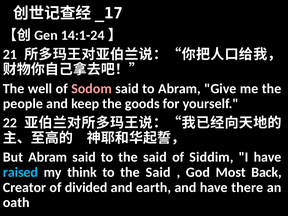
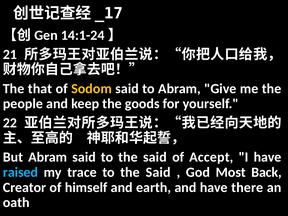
well: well -> that (40, 89)
Sodom colour: pink -> yellow (92, 89)
Siddim: Siddim -> Accept (211, 157)
think: think -> trace (82, 172)
divided: divided -> himself (86, 187)
